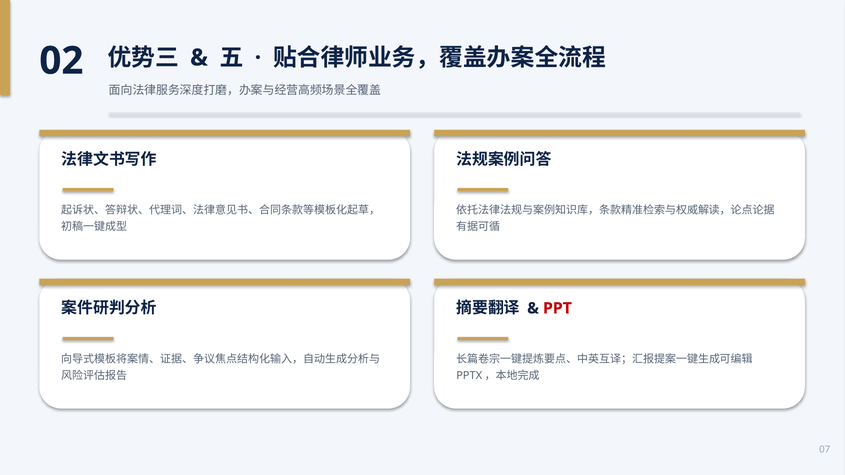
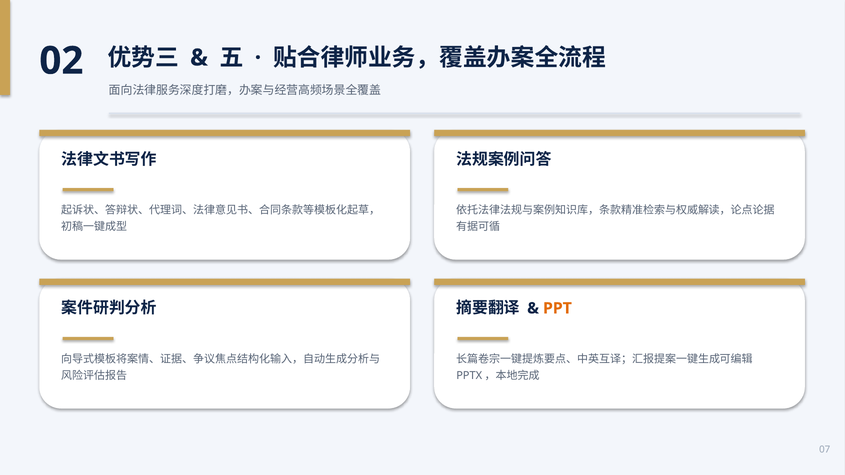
PPT colour: red -> orange (557, 308)
